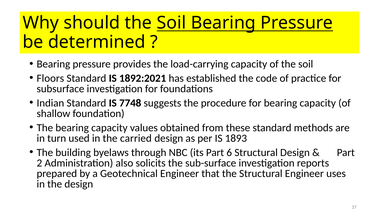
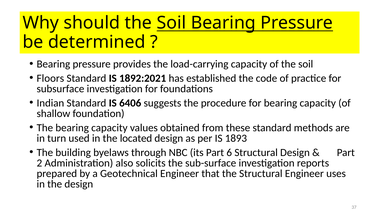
7748: 7748 -> 6406 (130, 103)
carried: carried -> located (136, 138)
